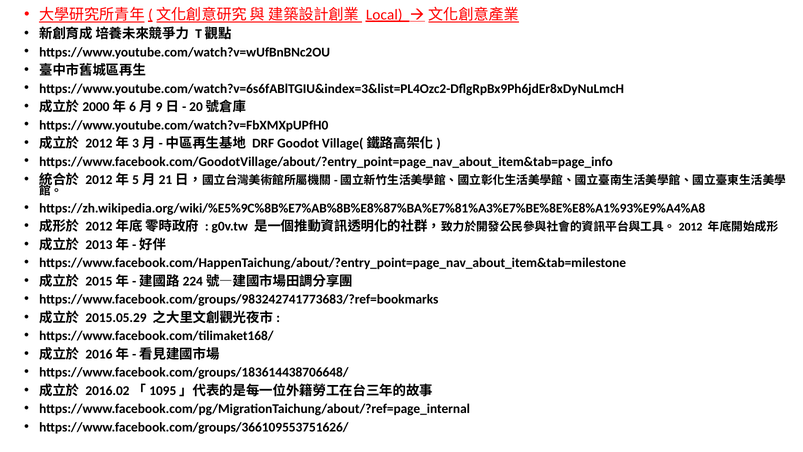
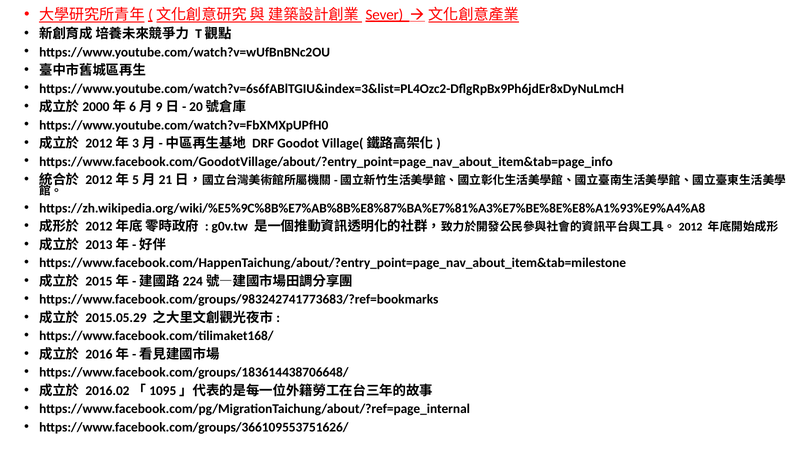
Local: Local -> Sever (384, 15)
